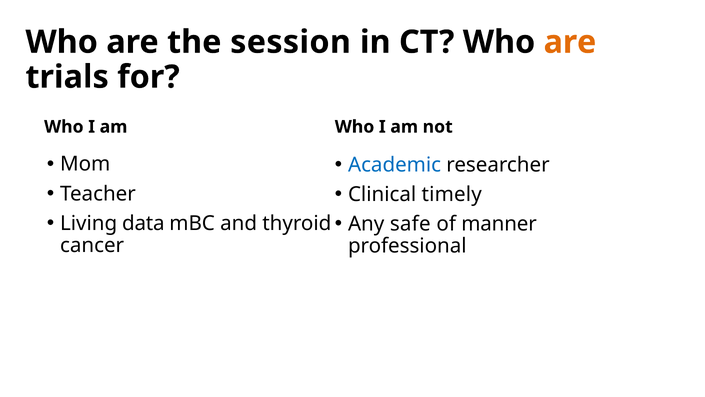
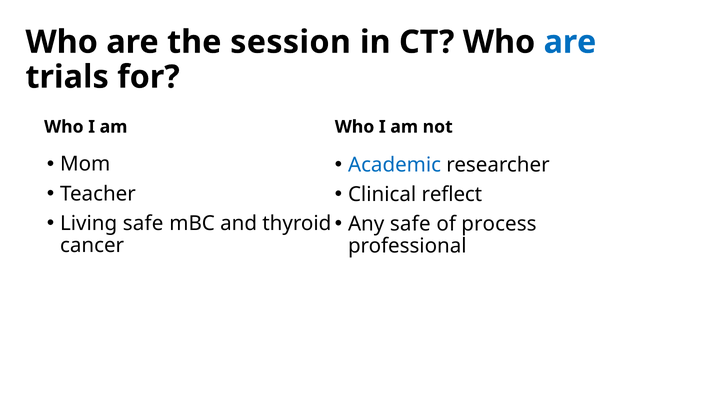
are colour: orange -> blue (570, 42)
timely: timely -> reflect (452, 194)
Living data: data -> safe (143, 223)
manner: manner -> process (499, 224)
